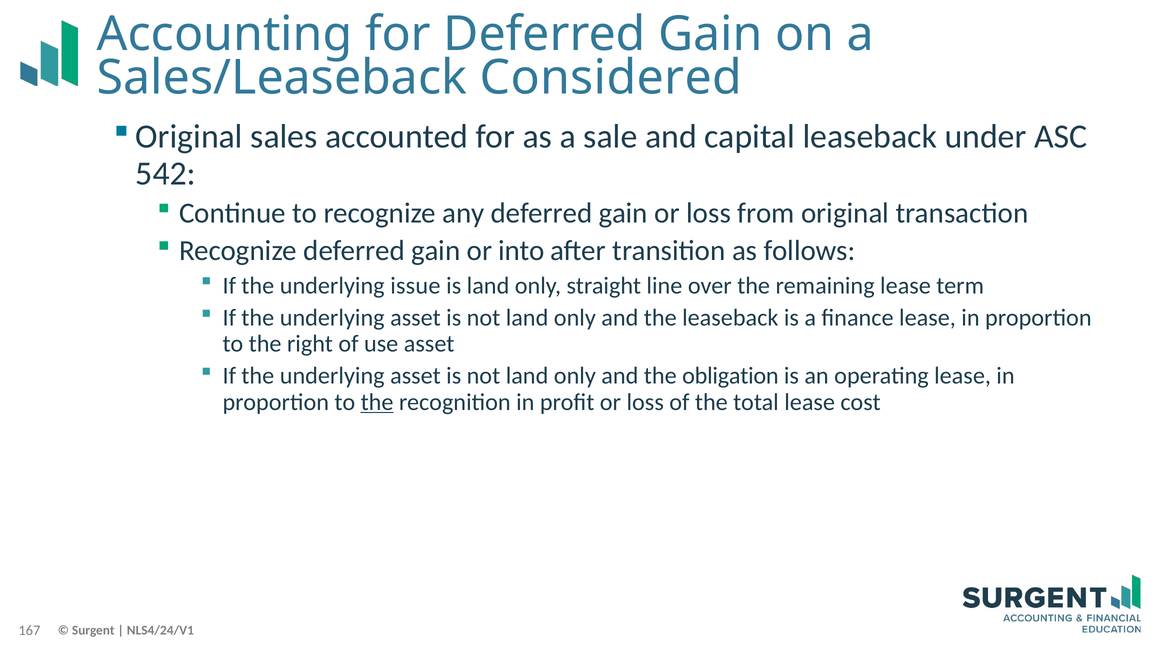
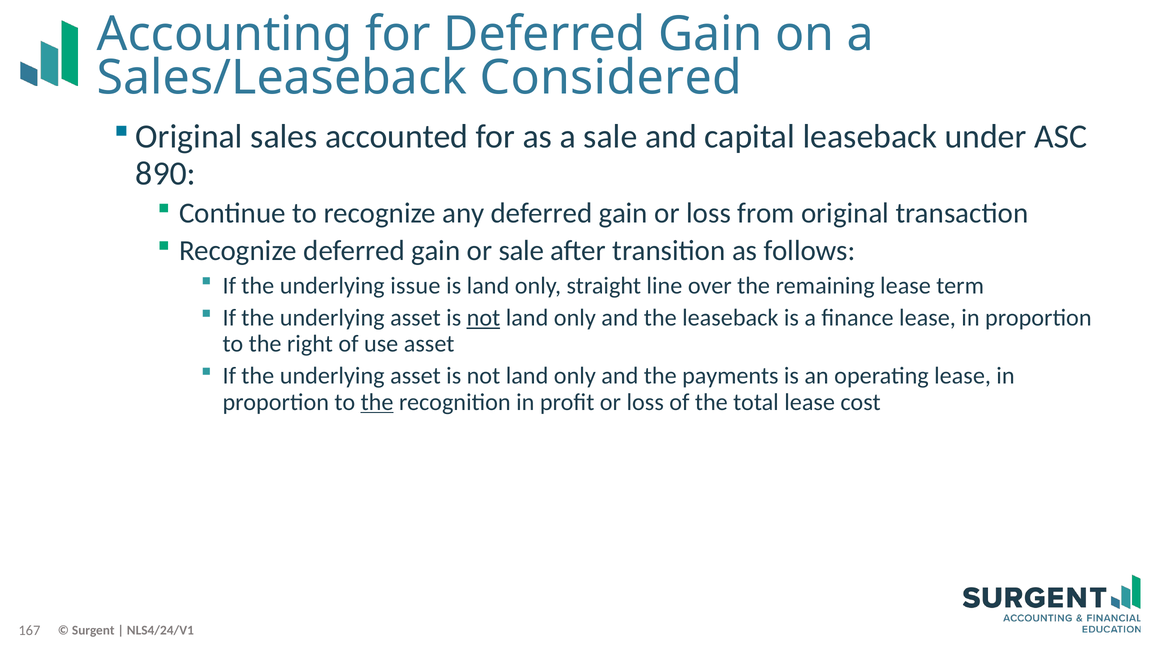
542: 542 -> 890 (166, 173)
or into: into -> sale (521, 251)
not underline: none -> present (483, 318)
obligation: obligation -> payments (730, 376)
